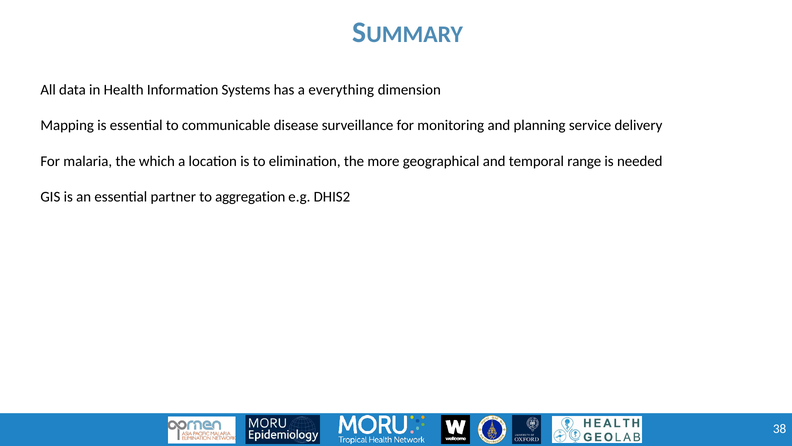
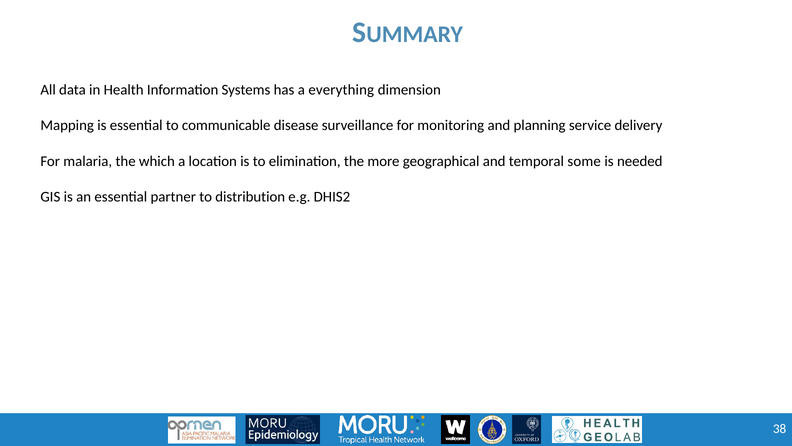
range: range -> some (584, 161)
aggregation: aggregation -> distribution (250, 197)
